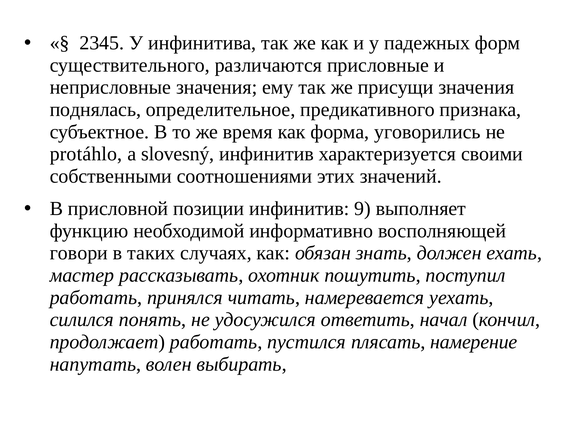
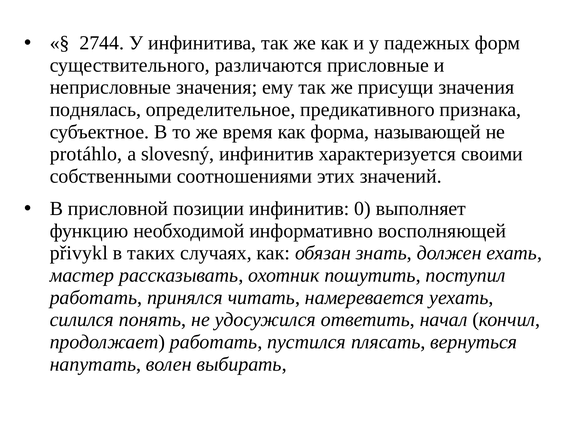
2345: 2345 -> 2744 (102, 43)
уговорились: уговорились -> называющей (427, 132)
9: 9 -> 0 (363, 209)
говори: говори -> přivykl (79, 253)
намерение: намерение -> вернуться (474, 342)
